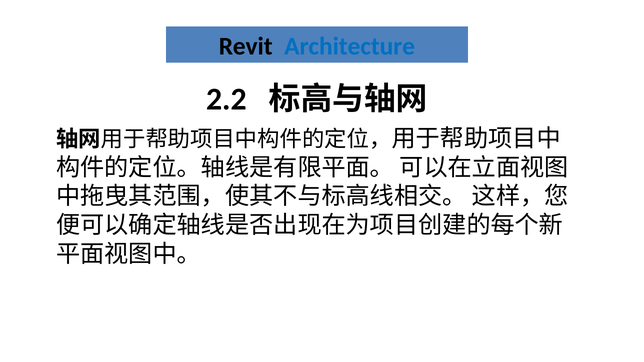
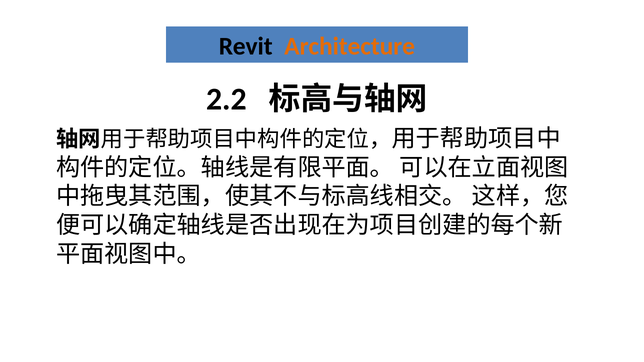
Architecture colour: blue -> orange (350, 46)
